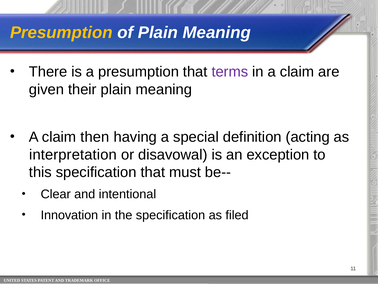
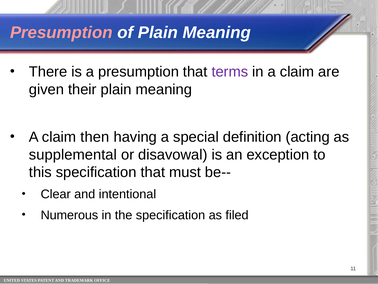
Presumption colour: yellow -> pink (61, 33)
interpretation: interpretation -> supplemental (73, 154)
Innovation: Innovation -> Numerous (69, 215)
